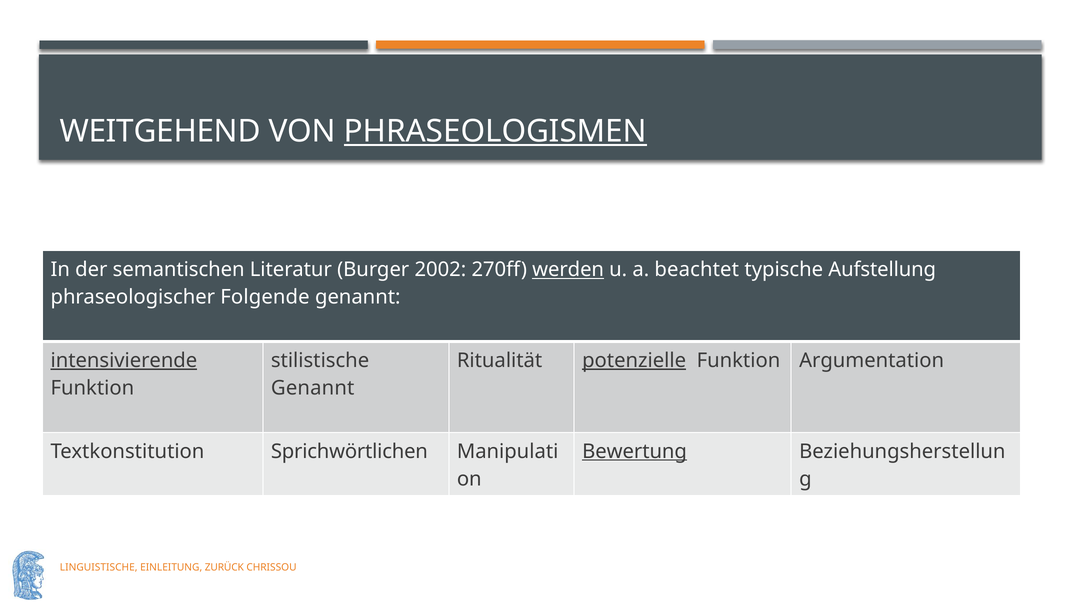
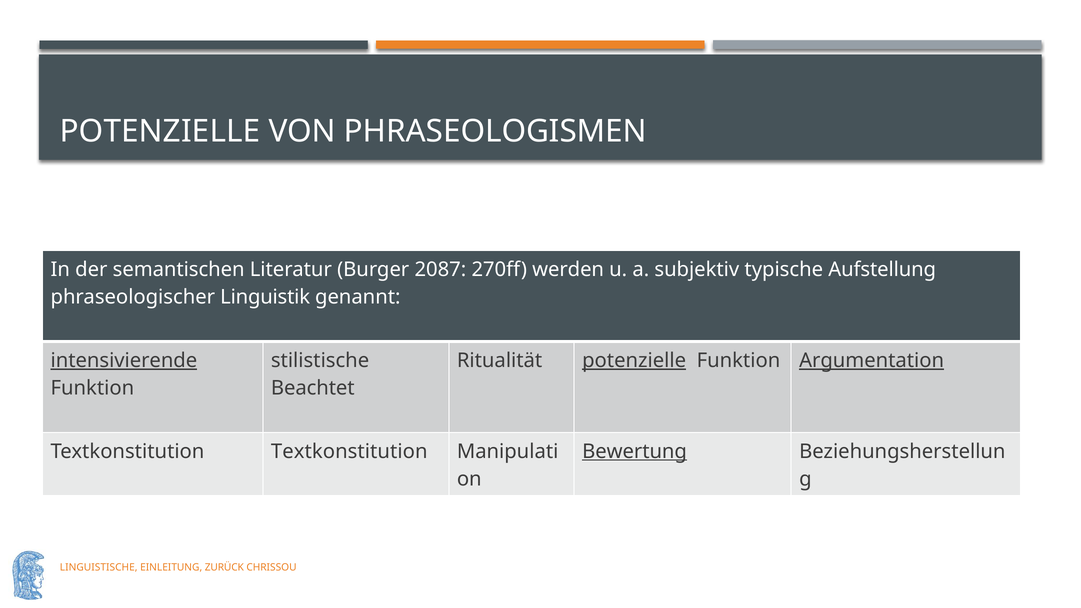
WEITGEHEND: WEITGEHEND -> POTENZIELLE (160, 131)
PHRASEOLOGISMEN underline: present -> none (495, 131)
2002: 2002 -> 2087 (440, 270)
werden underline: present -> none (568, 270)
beachtet: beachtet -> subjektiv (697, 270)
Folgende: Folgende -> Linguistik (265, 297)
Argumentation underline: none -> present (872, 361)
Genannt: Genannt -> Beachtet (313, 388)
Textkonstitution Sprichwörtlichen: Sprichwörtlichen -> Textkonstitution (349, 451)
